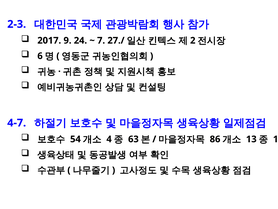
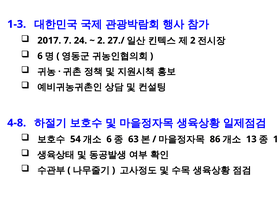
2-3: 2-3 -> 1-3 (17, 24)
9: 9 -> 7 (67, 40)
7: 7 -> 2 (101, 40)
4-7: 4-7 -> 4-8 (17, 123)
4: 4 -> 6 (109, 139)
